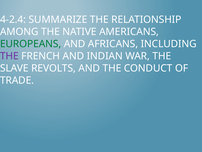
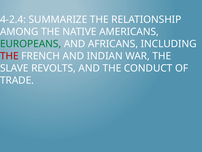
THE colour: purple -> red (9, 56)
